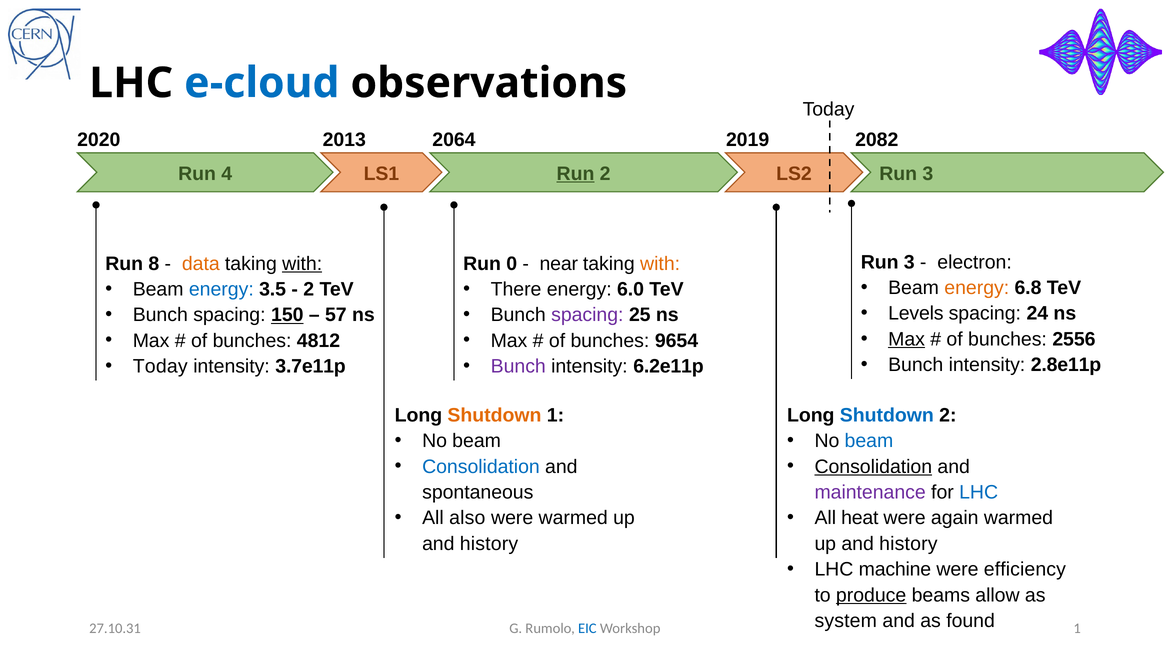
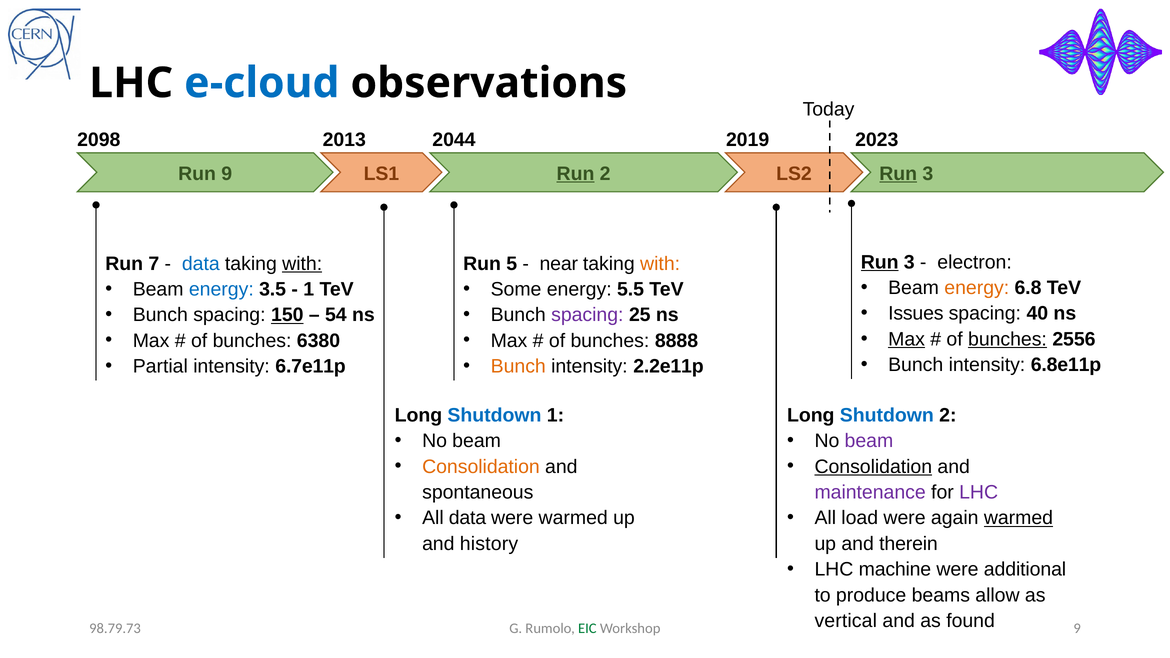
2020: 2020 -> 2098 (99, 140)
2064: 2064 -> 2044 (454, 140)
2082: 2082 -> 2023 (877, 140)
Run 4: 4 -> 9 (227, 174)
Run underline: none -> present (898, 174)
Run underline: none -> present (880, 262)
8: 8 -> 7 (154, 264)
data colour: orange -> blue (201, 264)
0: 0 -> 5 (512, 264)
2: 2 -> 1 (309, 289)
There: There -> Some (516, 289)
6.0: 6.0 -> 5.5 (631, 289)
Levels: Levels -> Issues (916, 314)
24: 24 -> 40 (1037, 314)
57: 57 -> 54 (336, 315)
bunches underline: none -> present (1007, 339)
4812: 4812 -> 6380 (318, 341)
9654: 9654 -> 8888 (676, 341)
2.8e11p: 2.8e11p -> 6.8e11p (1066, 365)
Today: Today -> Partial (160, 366)
3.7e11p: 3.7e11p -> 6.7e11p (311, 366)
Bunch colour: purple -> orange (518, 366)
6.2e11p: 6.2e11p -> 2.2e11p (668, 366)
Shutdown colour: orange -> blue (494, 415)
beam colour: blue -> purple (869, 441)
Consolidation colour: blue -> orange (481, 467)
LHC colour: blue -> purple (979, 492)
All also: also -> data (467, 518)
heat: heat -> load (860, 518)
warmed underline: none -> present (1018, 518)
history: history -> therein (909, 544)
efficiency: efficiency -> additional (1025, 570)
produce underline: present -> none (871, 595)
system: system -> vertical (846, 621)
EIC colour: blue -> green (587, 628)
Workshop 1: 1 -> 9 (1077, 628)
27.10.31: 27.10.31 -> 98.79.73 (115, 628)
